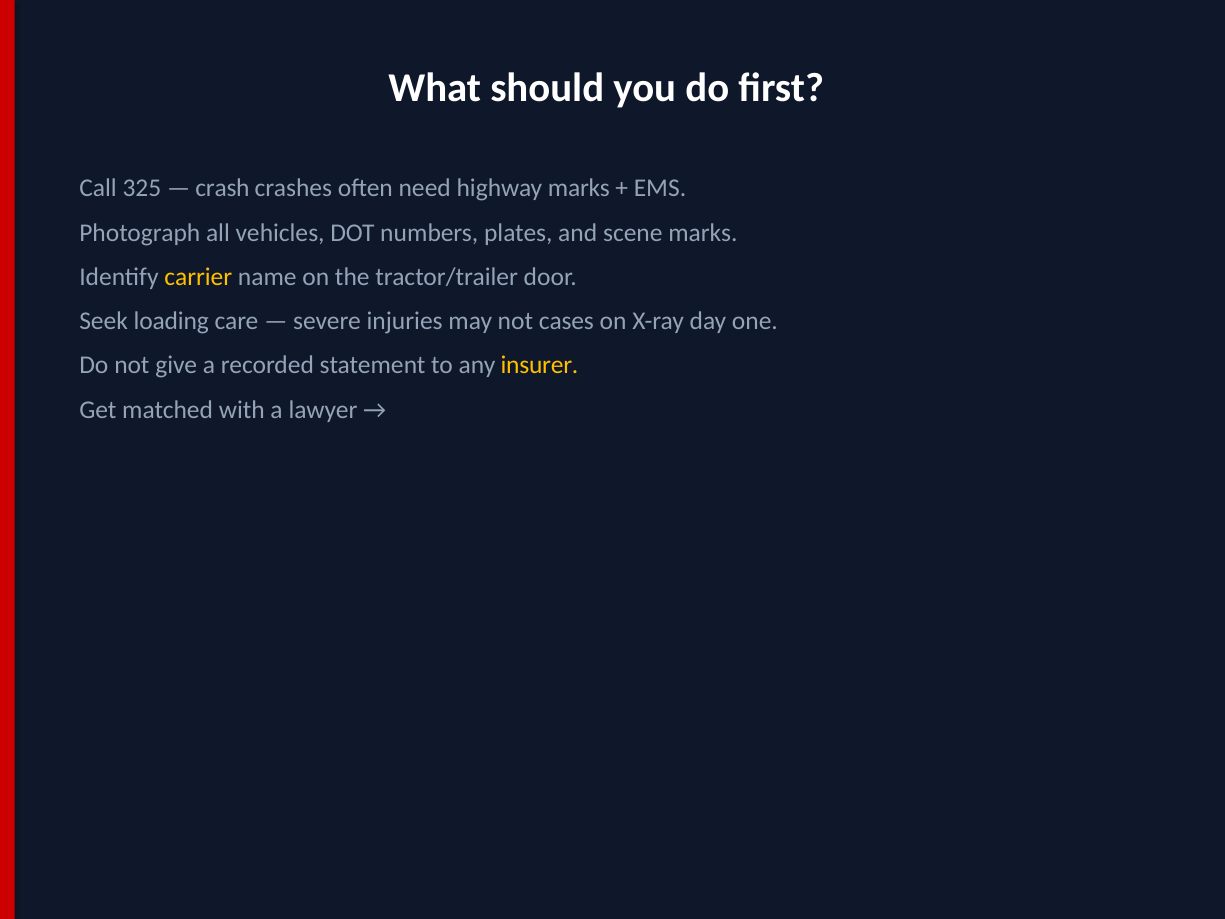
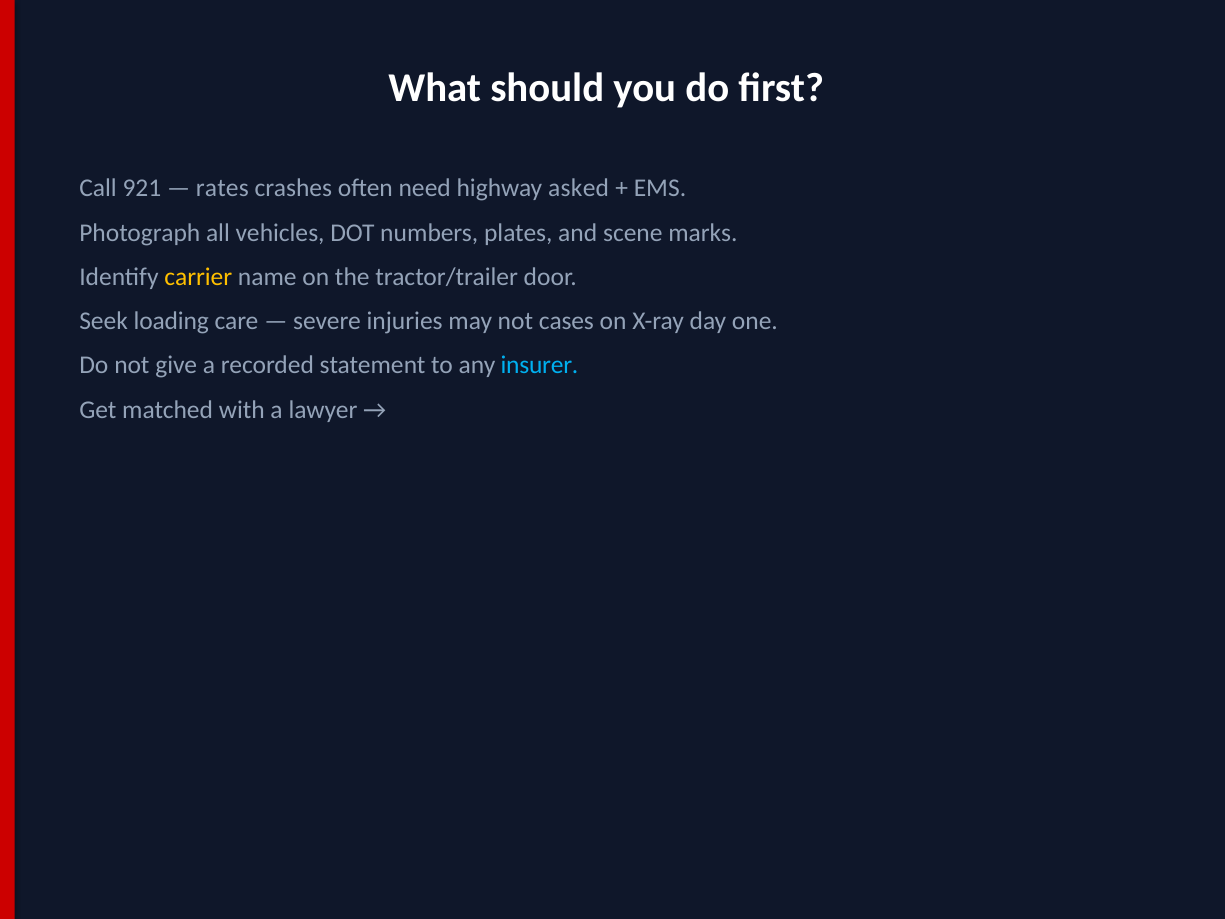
325: 325 -> 921 (142, 188)
crash: crash -> rates (222, 188)
highway marks: marks -> asked (579, 188)
insurer colour: yellow -> light blue (539, 365)
